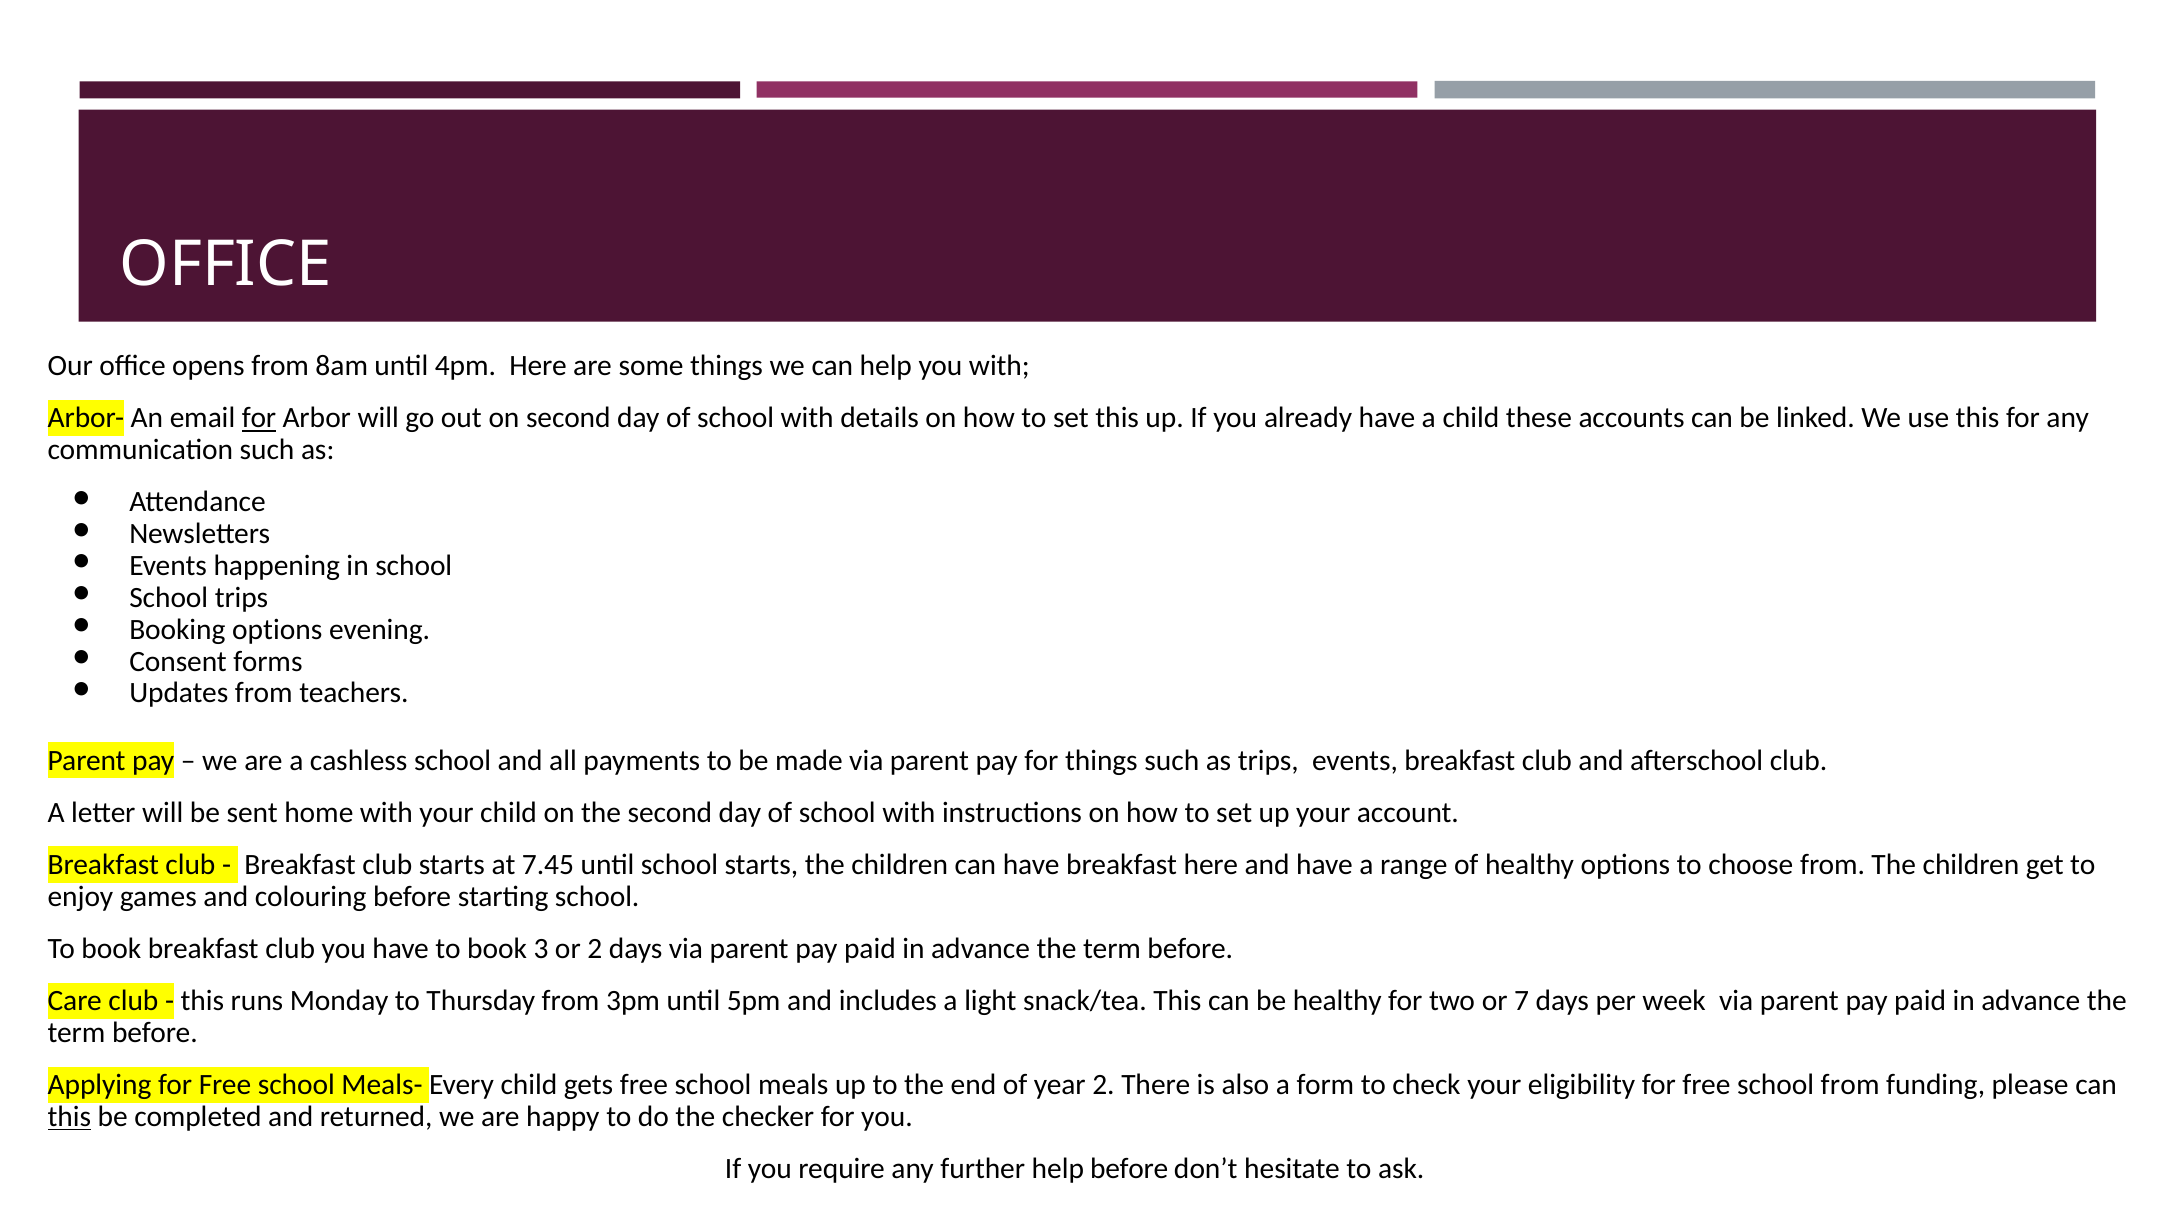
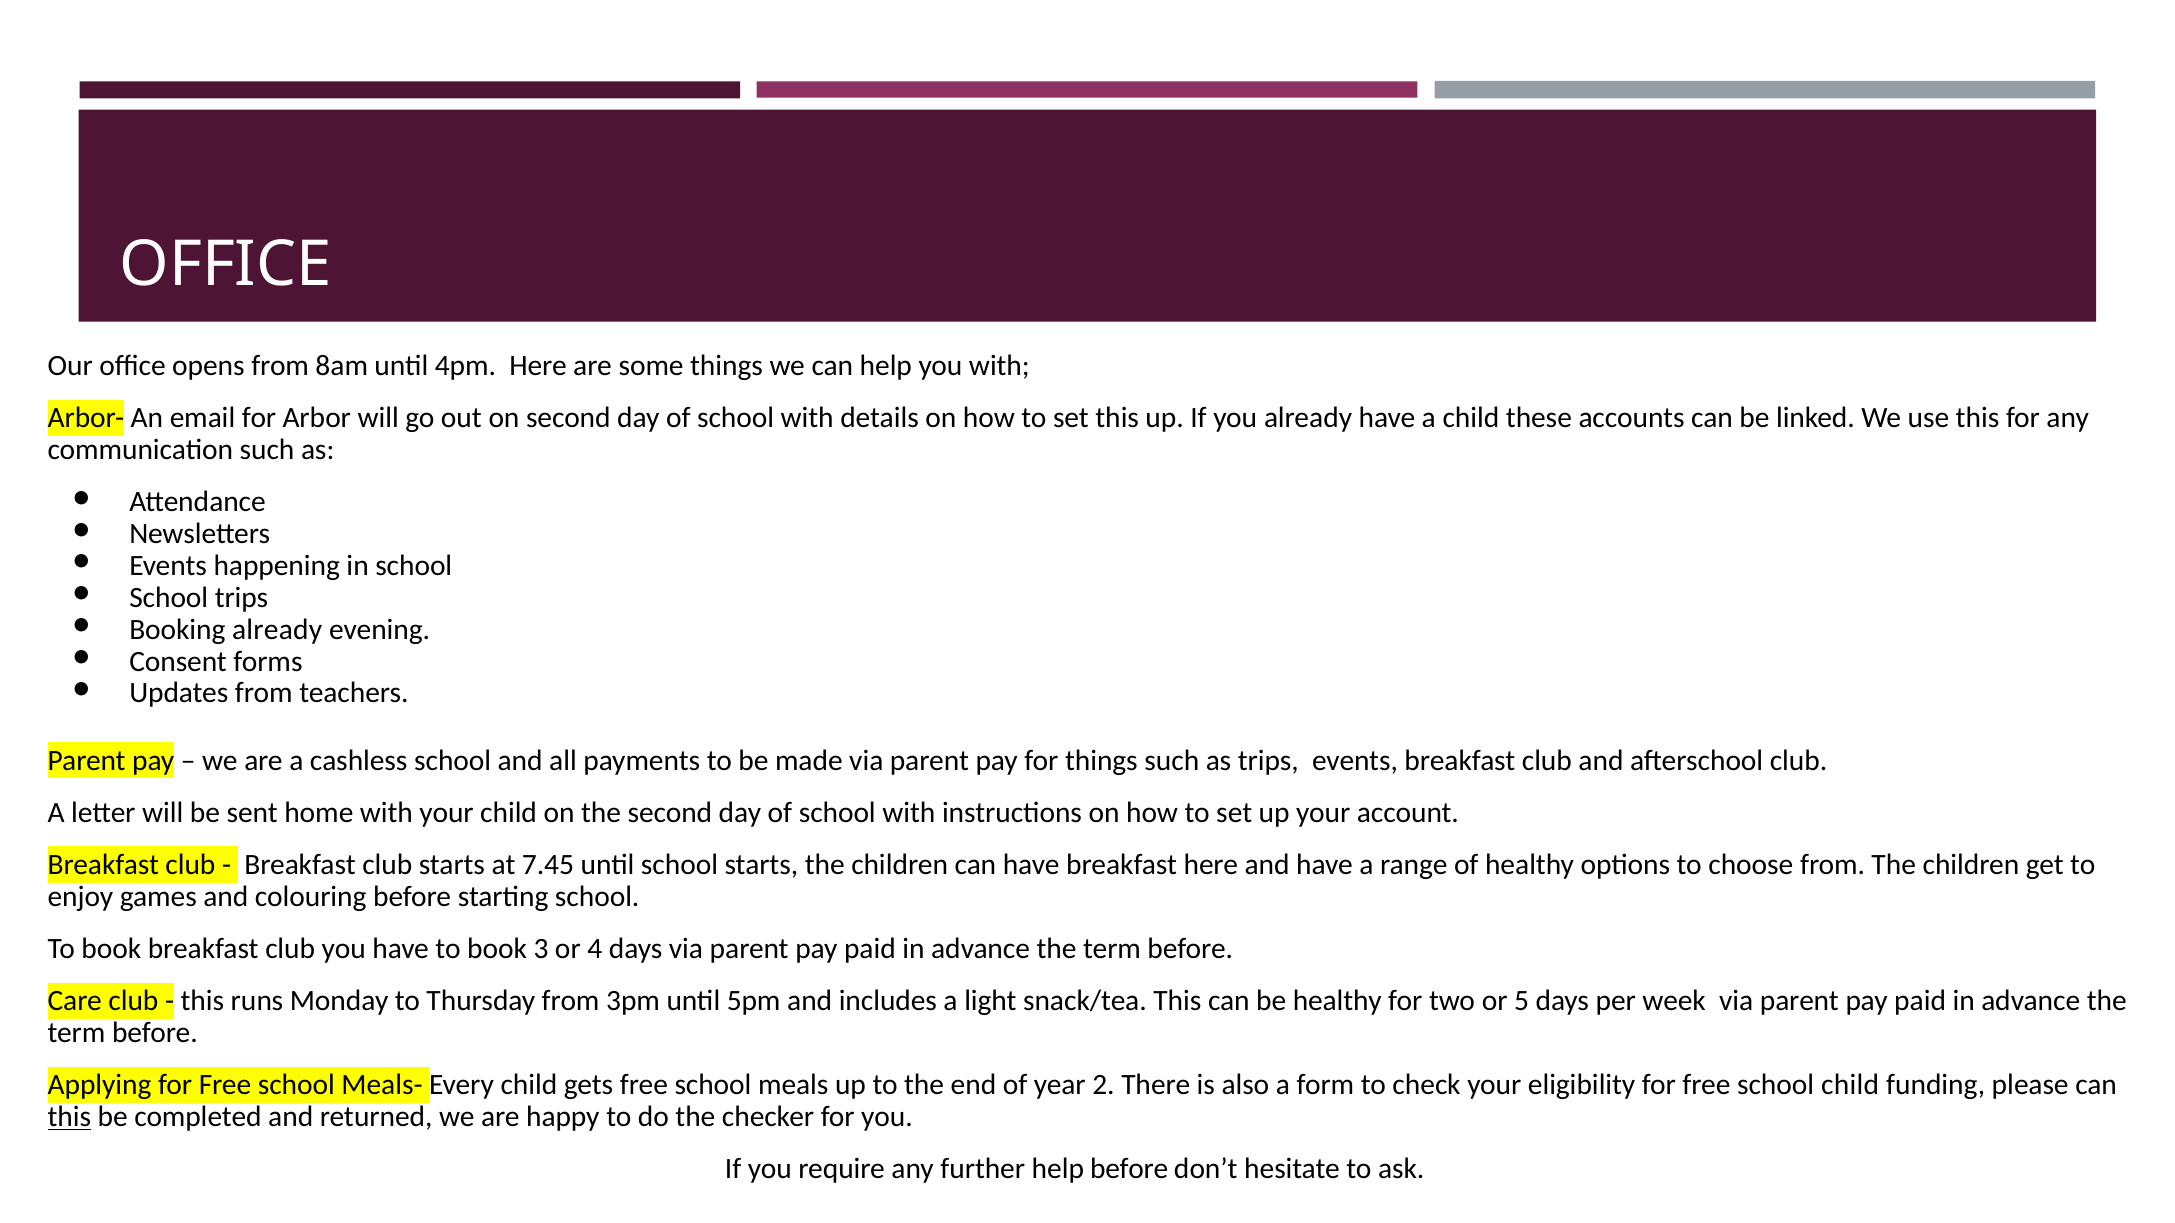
for underline: present -> none (259, 418)
Booking options: options -> already (277, 630)
or 2: 2 -> 4 (595, 949)
7: 7 -> 5 (1522, 1001)
school from: from -> child (1850, 1085)
